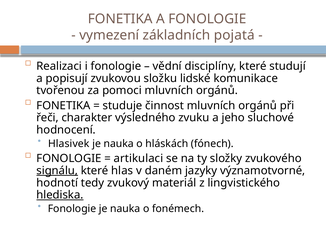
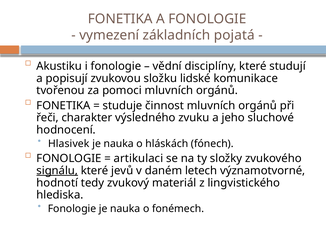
Realizaci: Realizaci -> Akustiku (59, 66)
hlas: hlas -> jevů (122, 171)
jazyky: jazyky -> letech (201, 171)
hlediska underline: present -> none (60, 195)
